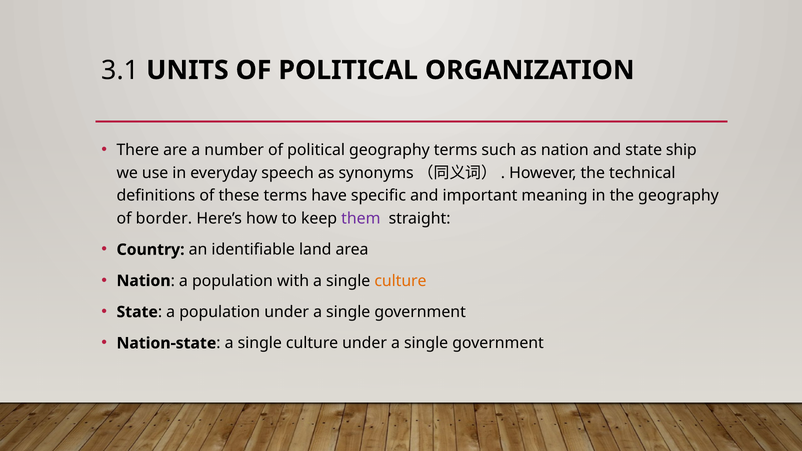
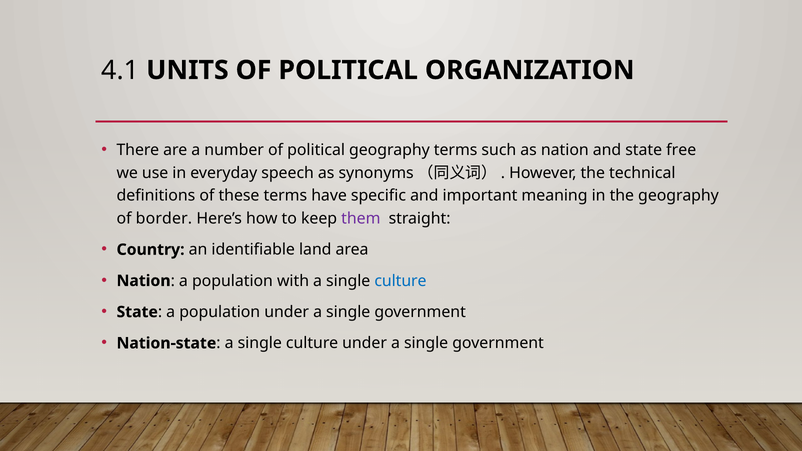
3.1: 3.1 -> 4.1 (120, 70)
ship: ship -> free (681, 150)
culture colour: orange -> blue (400, 281)
